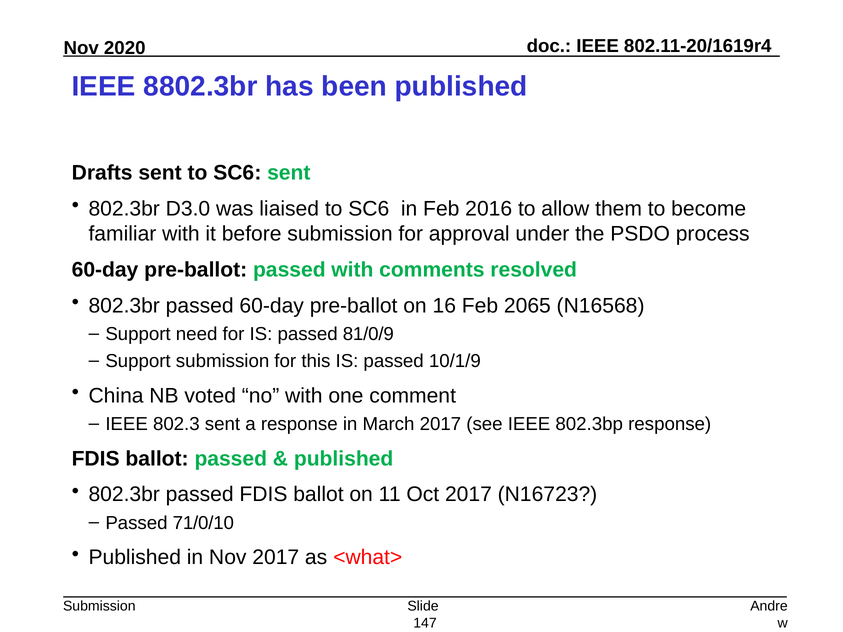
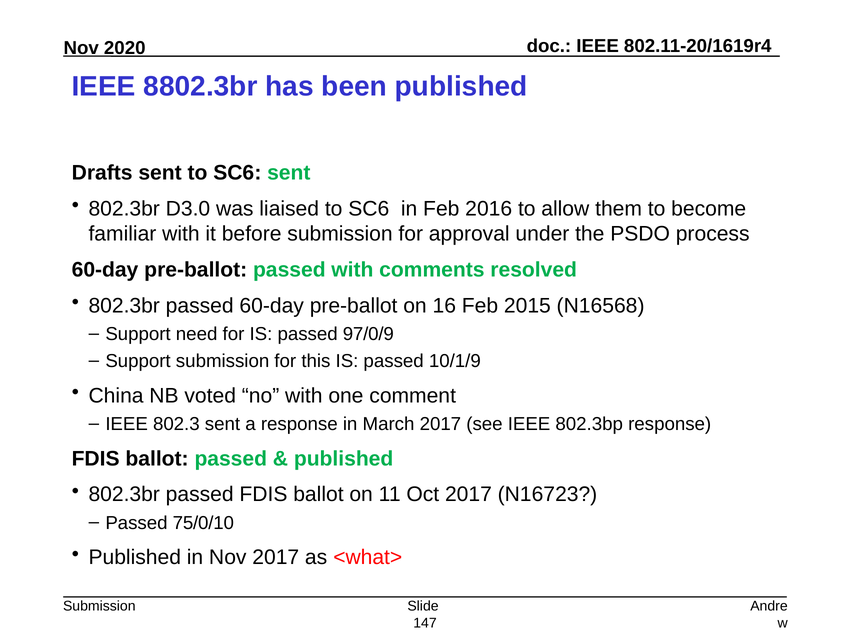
2065: 2065 -> 2015 (527, 306)
81/0/9: 81/0/9 -> 97/0/9 (368, 334)
71/0/10: 71/0/10 -> 75/0/10 (203, 523)
